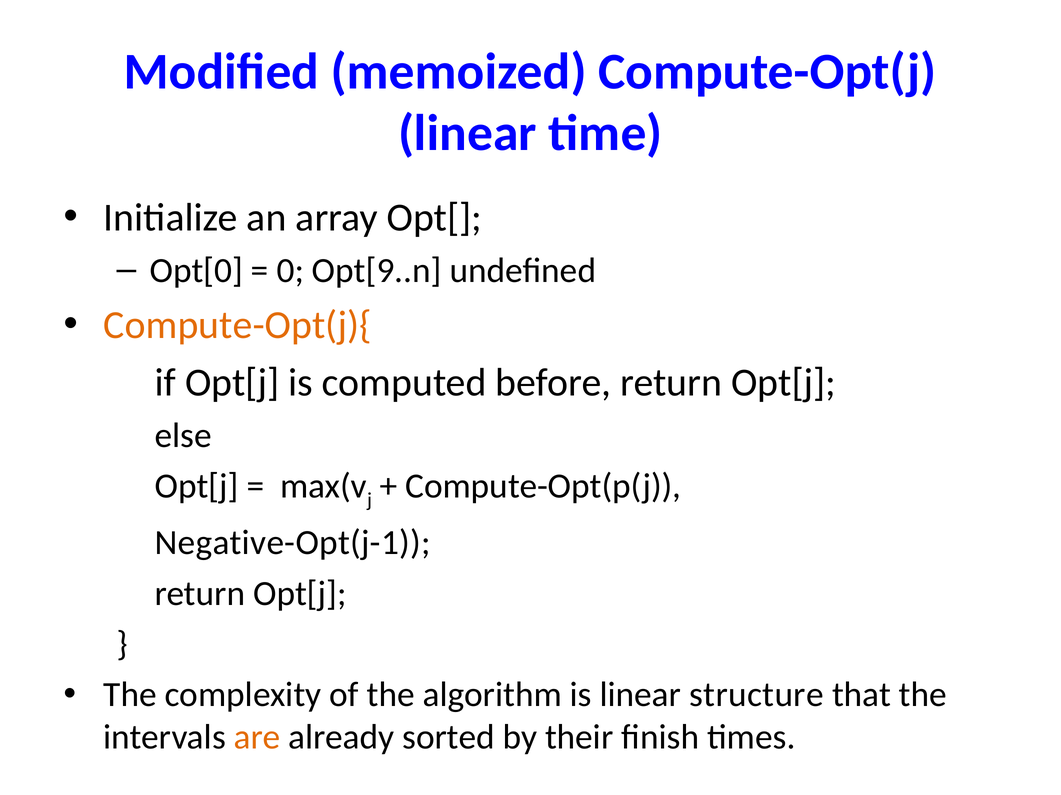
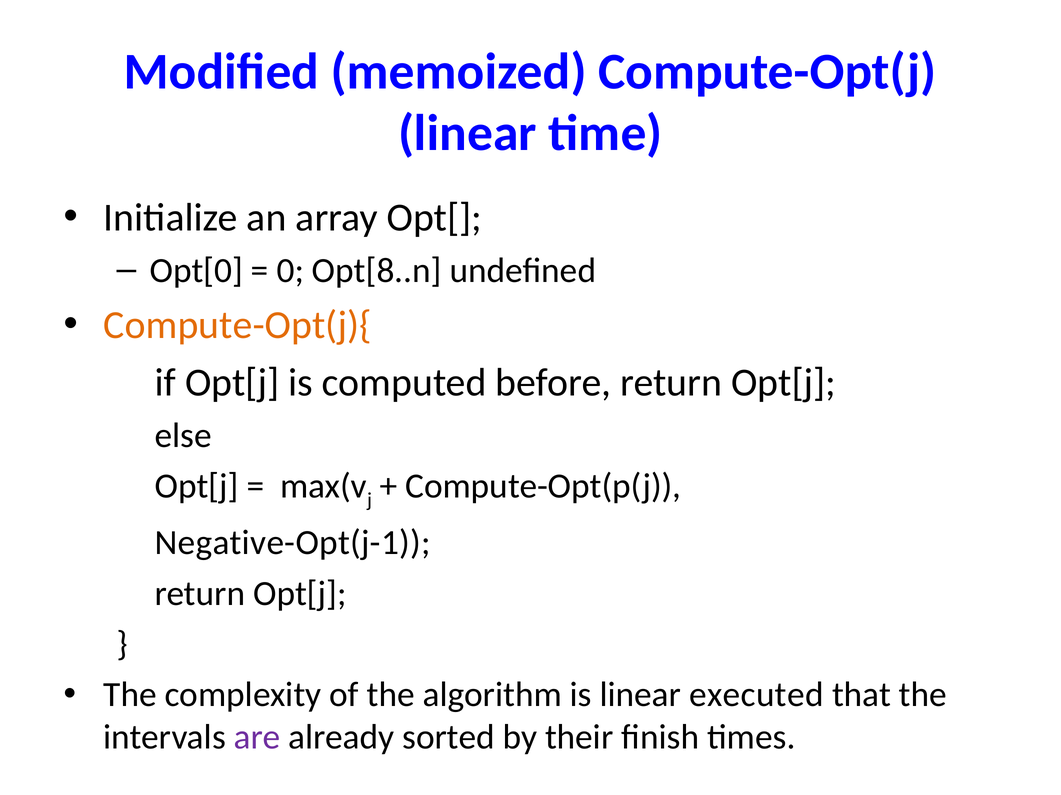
Opt[9..n: Opt[9..n -> Opt[8..n (377, 271)
structure: structure -> executed (756, 695)
are colour: orange -> purple (257, 738)
